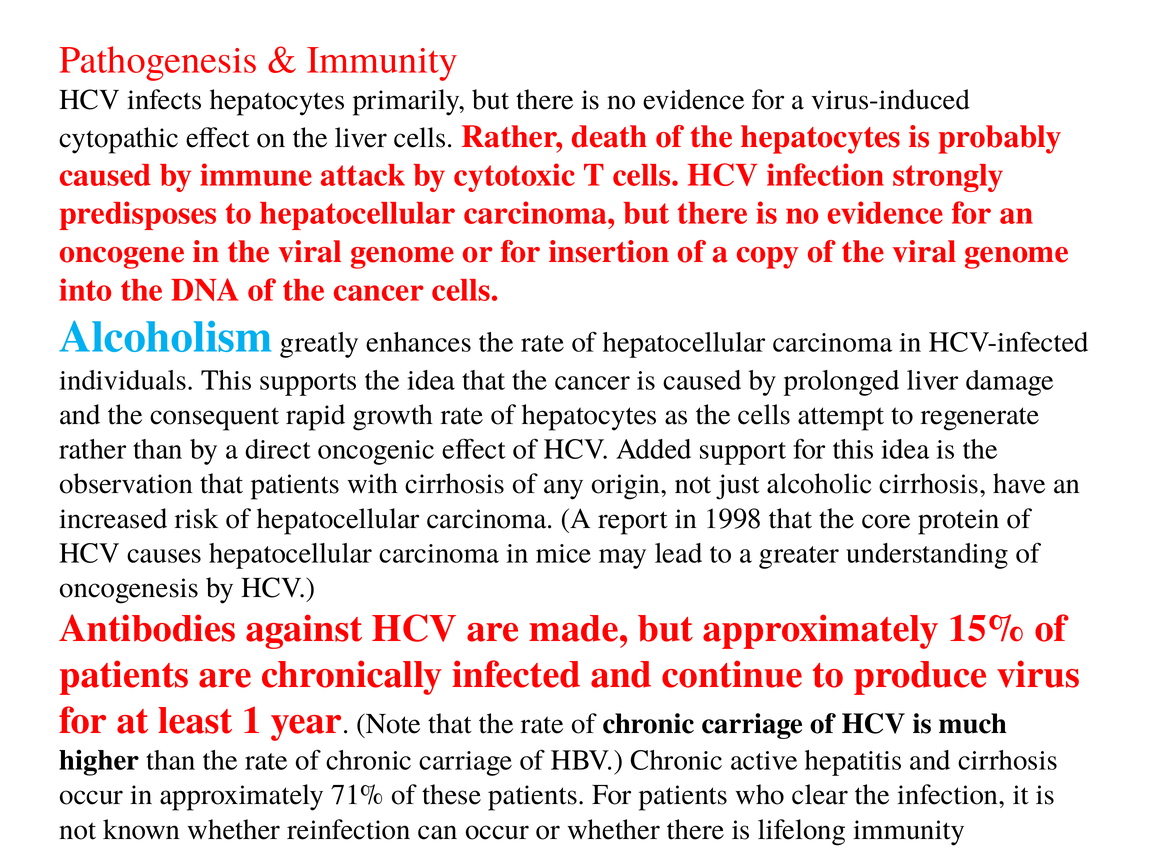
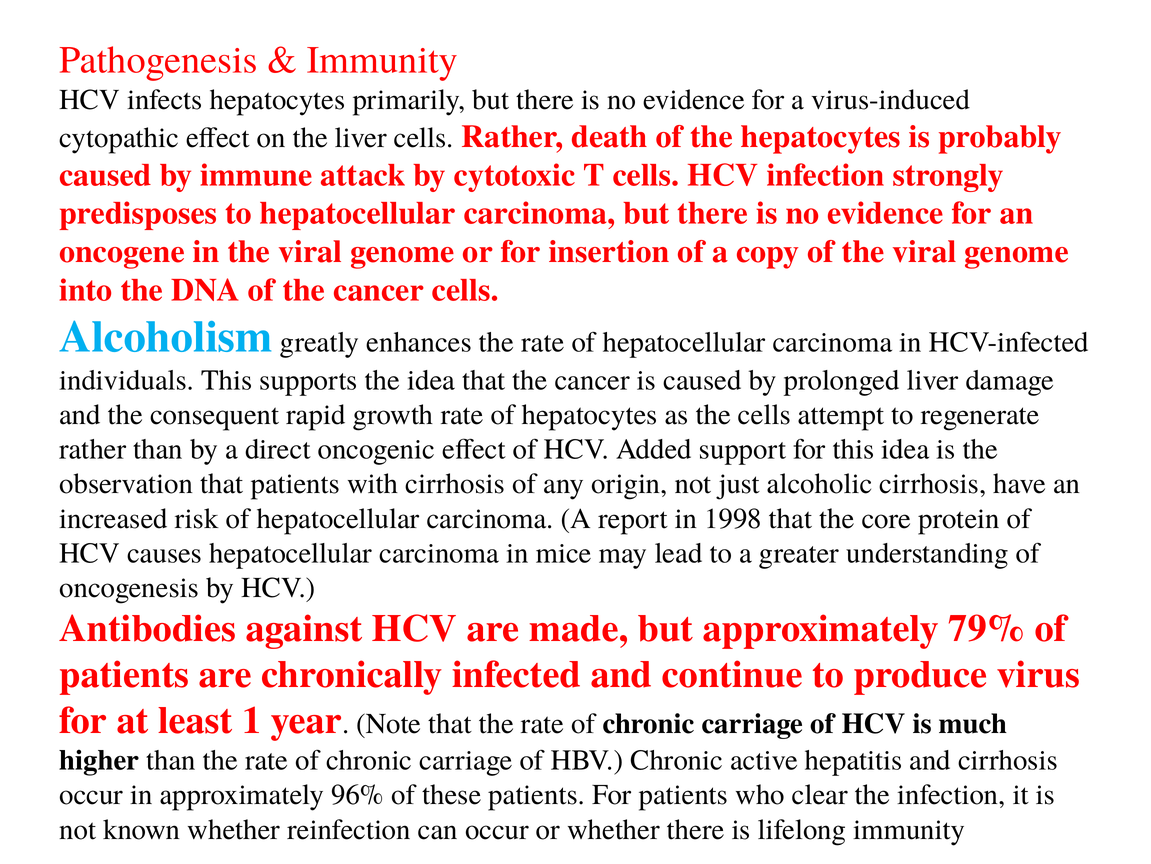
15%: 15% -> 79% (987, 628)
71%: 71% -> 96% (358, 794)
